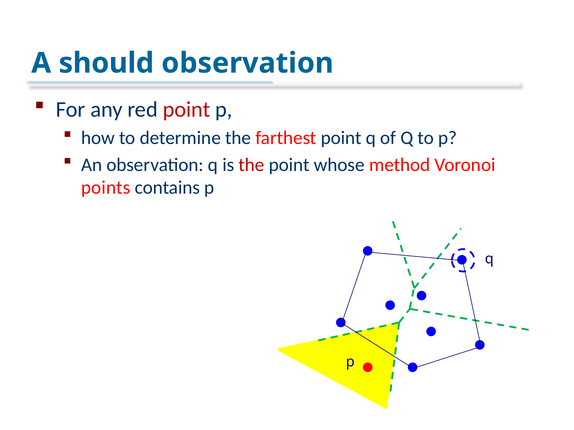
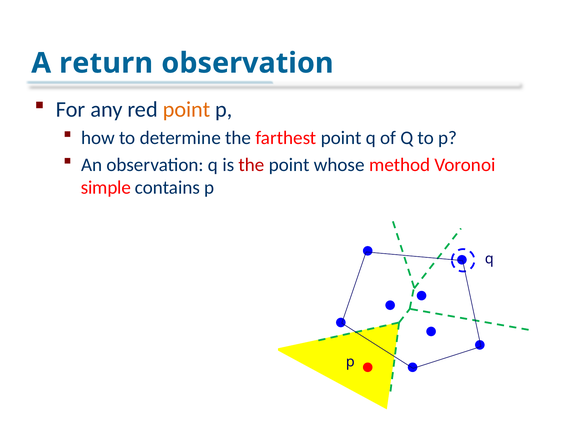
should: should -> return (106, 63)
point colour: red -> orange (187, 110)
points: points -> simple (106, 188)
